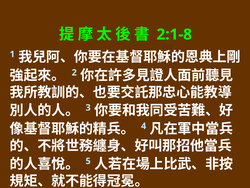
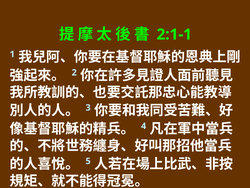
2:1-8: 2:1-8 -> 2:1-1 (174, 34)
